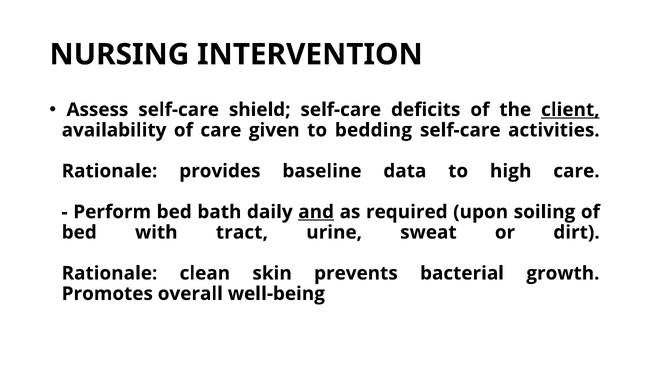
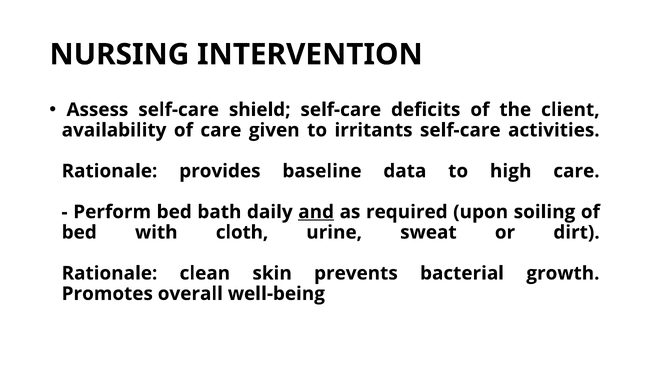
client underline: present -> none (570, 110)
bedding: bedding -> irritants (374, 130)
tract: tract -> cloth (242, 232)
